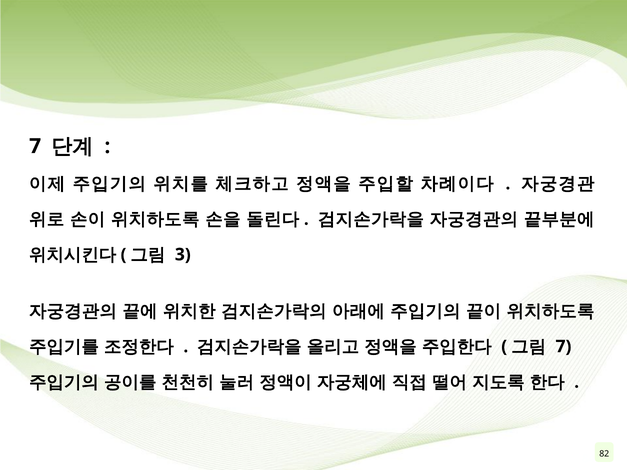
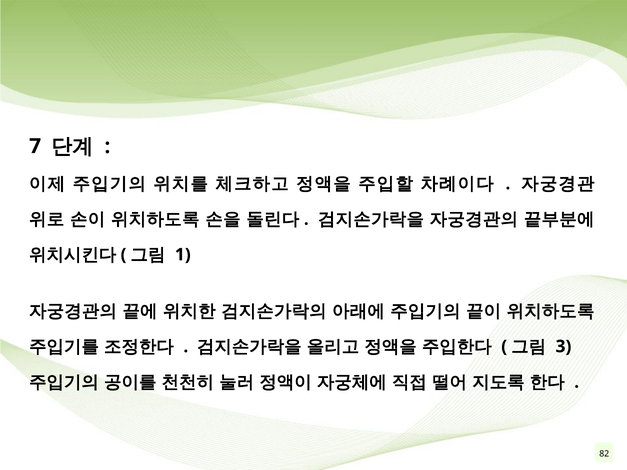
3: 3 -> 1 (183, 255)
7: 7 -> 3 (563, 347)
